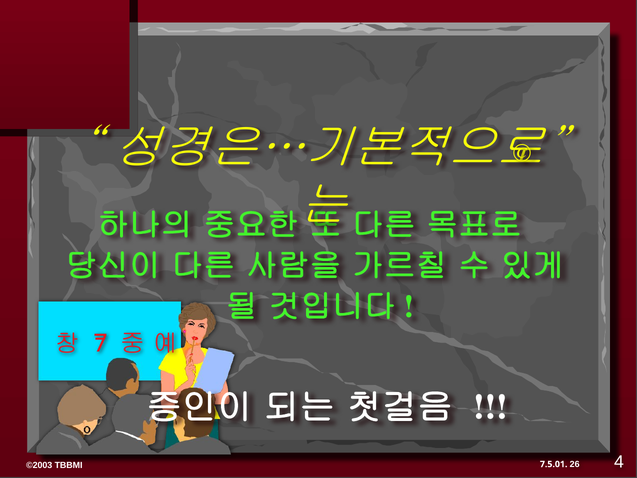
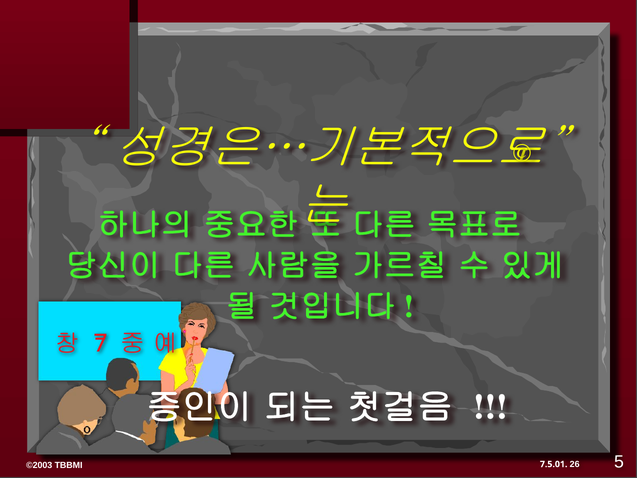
4: 4 -> 5 (619, 462)
